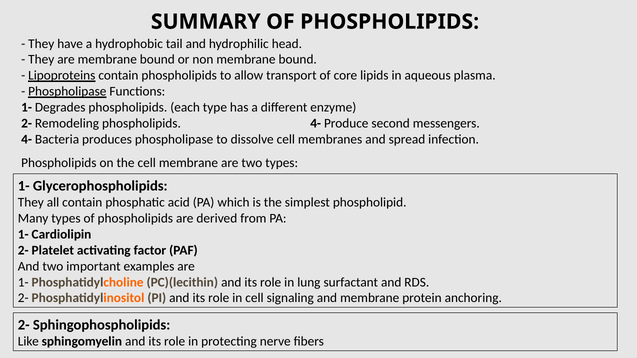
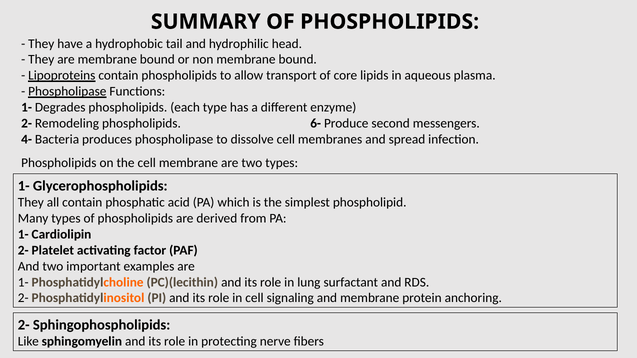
phospholipids 4-: 4- -> 6- (316, 123)
